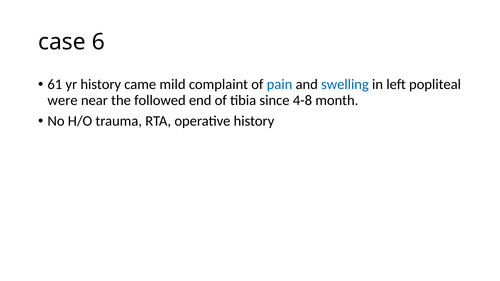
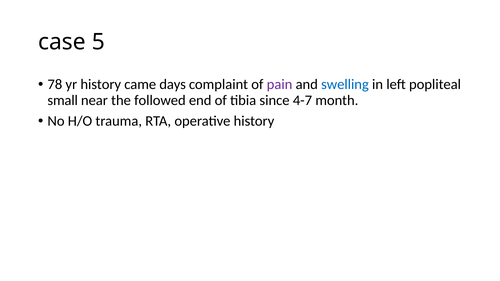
6: 6 -> 5 (98, 42)
61: 61 -> 78 (55, 85)
mild: mild -> days (173, 85)
pain colour: blue -> purple (280, 85)
were: were -> small (63, 100)
4-8: 4-8 -> 4-7 (302, 100)
